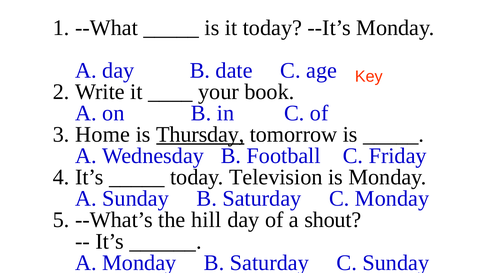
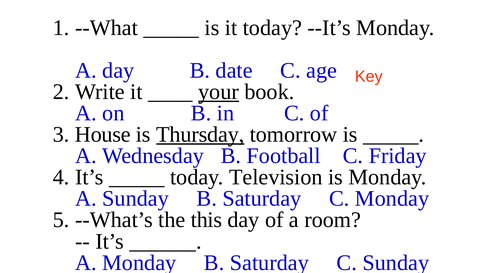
your underline: none -> present (219, 92)
Home: Home -> House (103, 134)
hill: hill -> this (207, 220)
shout: shout -> room (333, 220)
